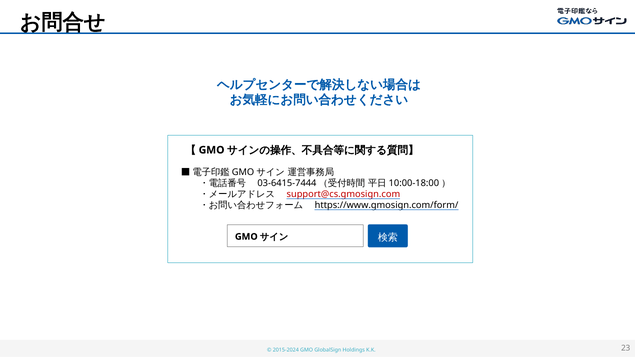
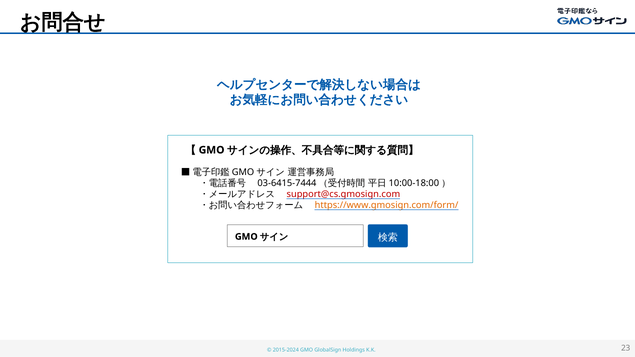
https://www.gmosign.com/form/ colour: black -> orange (387, 205)
